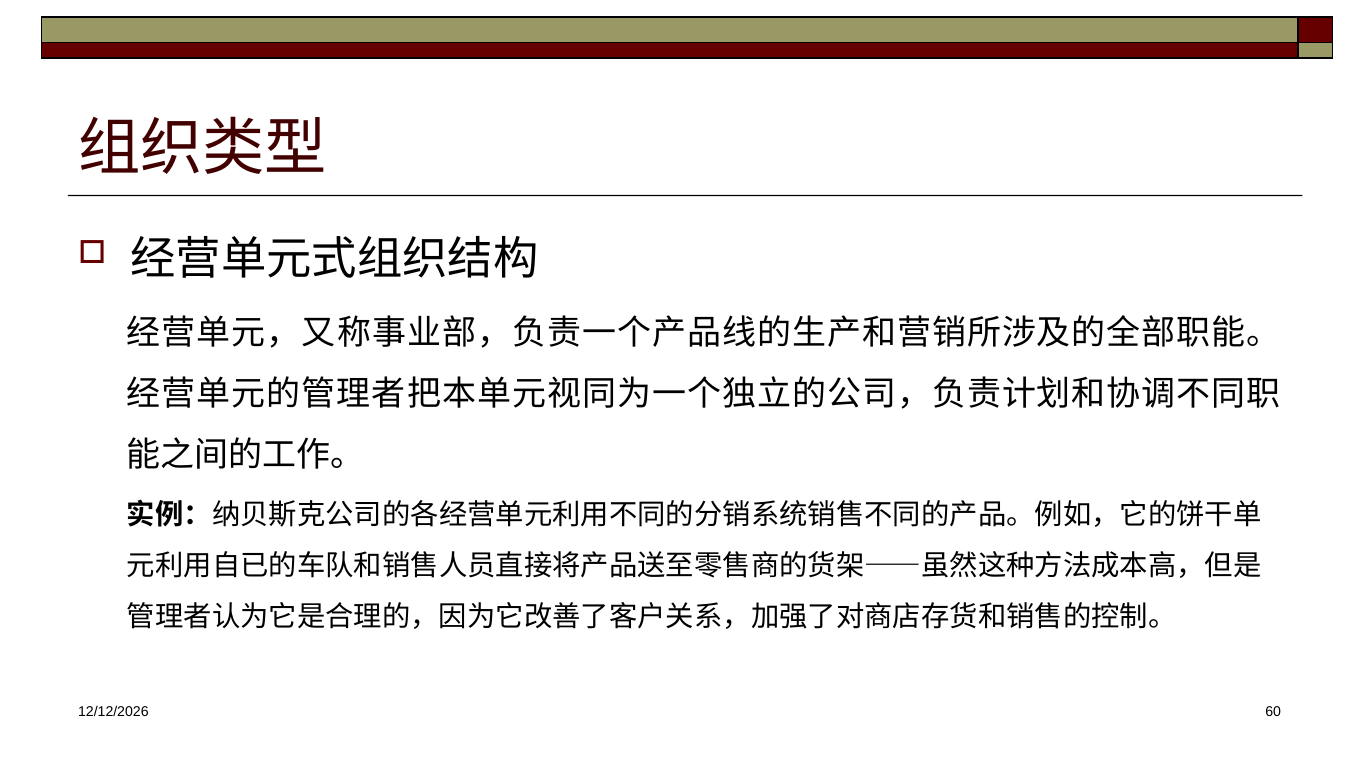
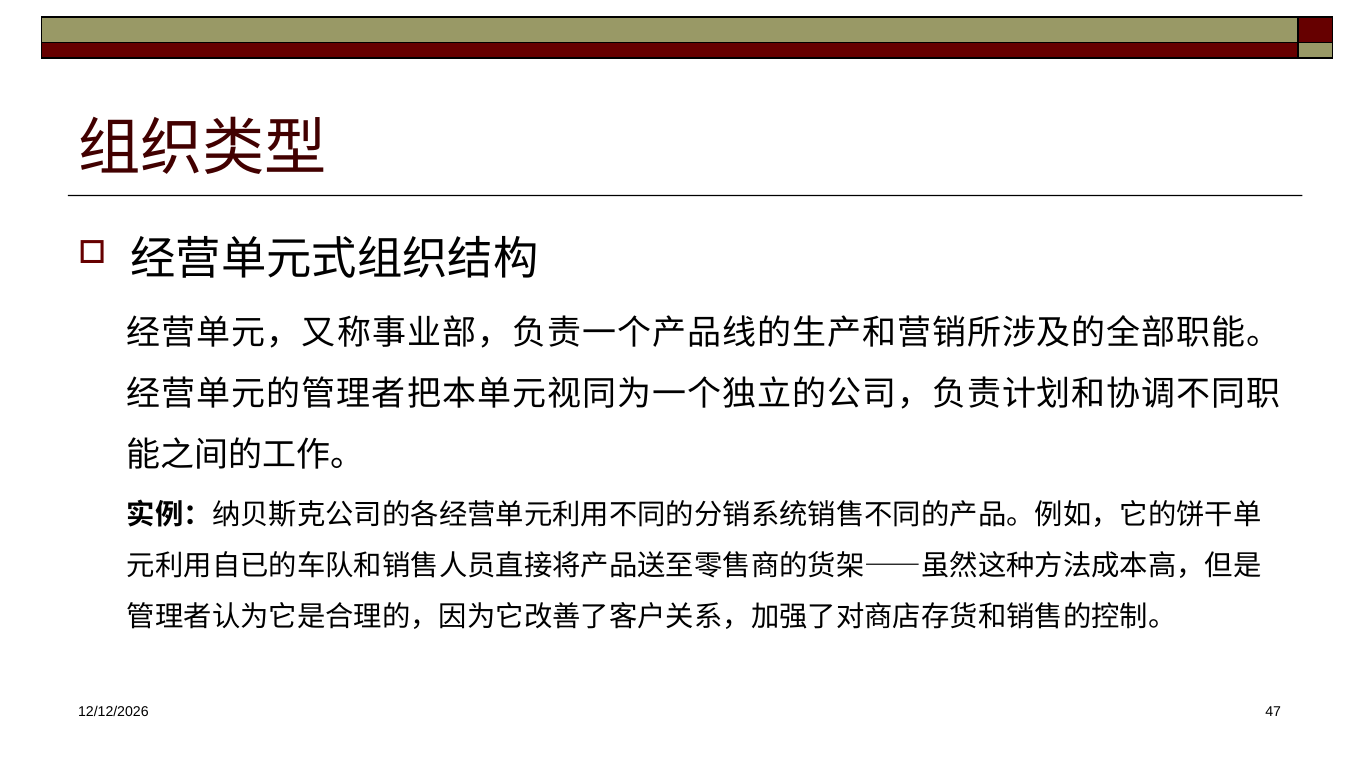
60: 60 -> 47 (1273, 711)
